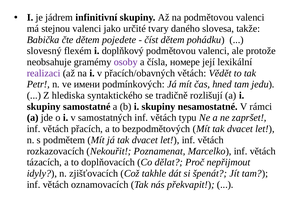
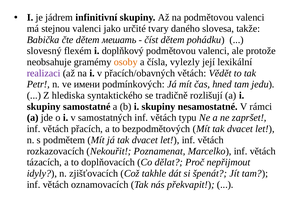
pojedete: pojedete -> мешать (119, 40)
osoby colour: purple -> orange (126, 62)
номере: номере -> vylezly (185, 62)
